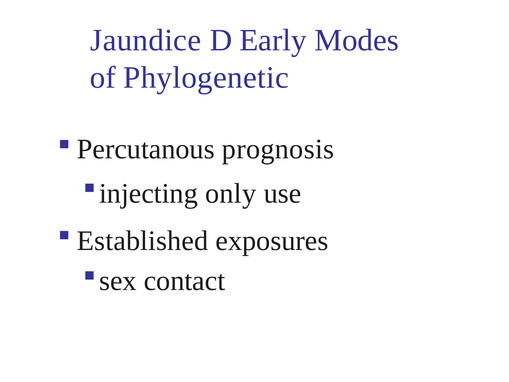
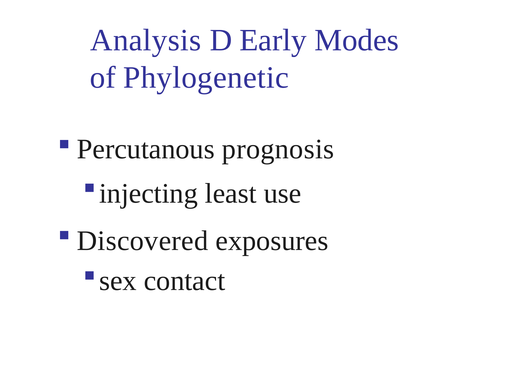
Jaundice: Jaundice -> Analysis (146, 40)
only: only -> least (231, 193)
Established: Established -> Discovered (143, 241)
